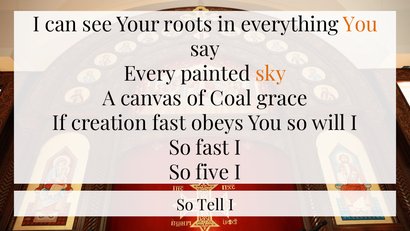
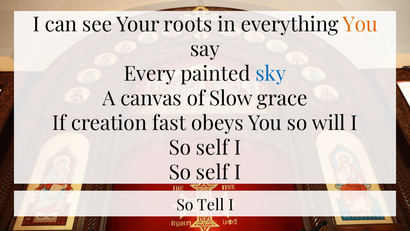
sky colour: orange -> blue (271, 74)
Coal: Coal -> Slow (231, 99)
fast: fast -> self (212, 148)
five: five -> self (212, 172)
